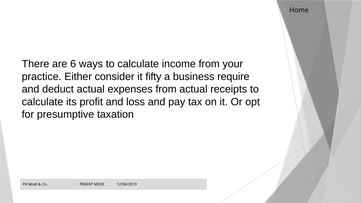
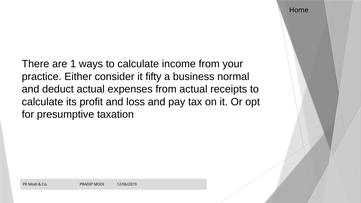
6: 6 -> 1 (73, 64)
require: require -> normal (233, 77)
